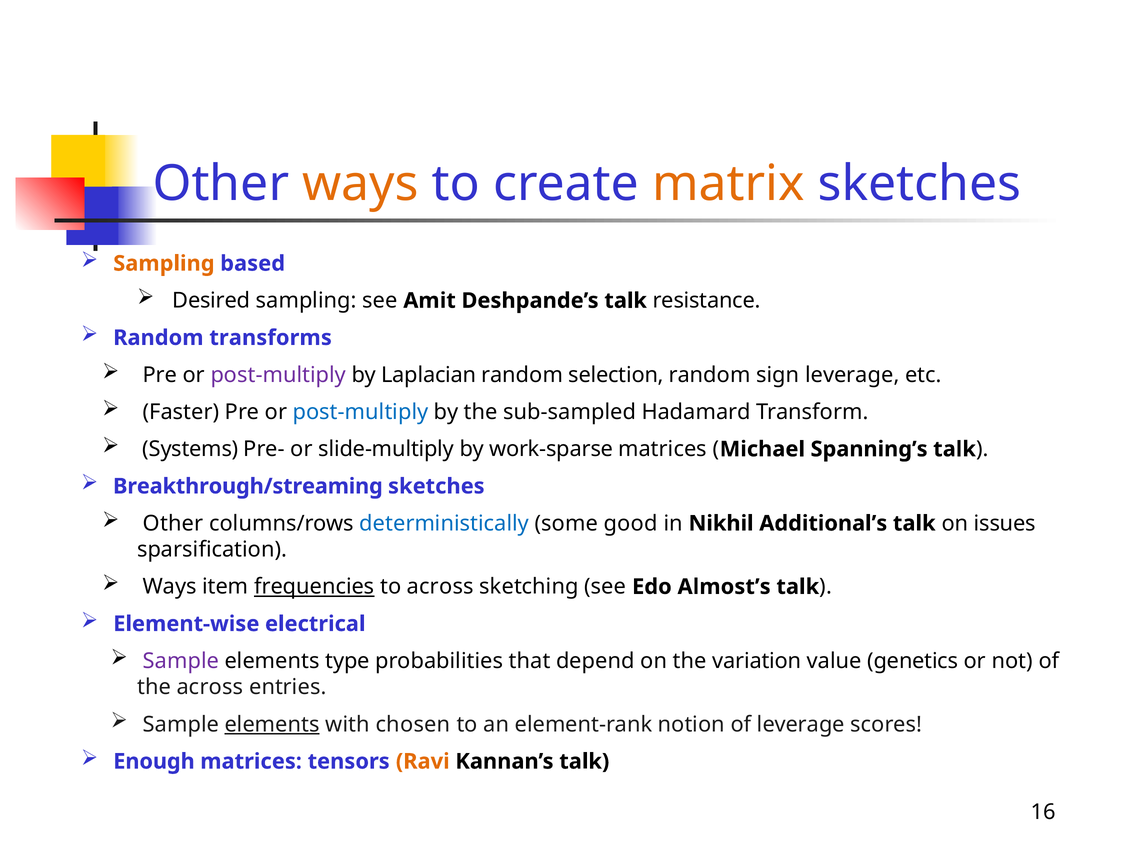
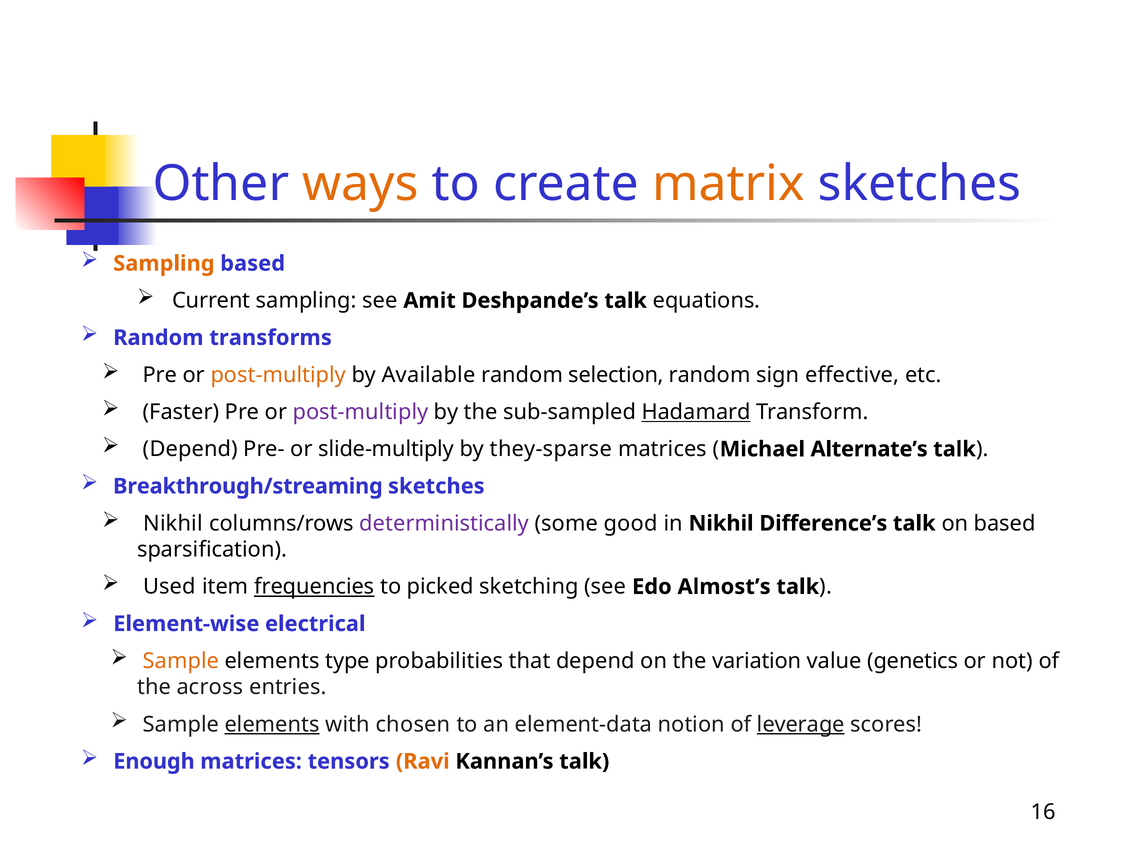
Desired: Desired -> Current (211, 301)
resistance: resistance -> equations (707, 301)
post-multiply colour: purple -> orange (278, 375)
Laplacian: Laplacian -> Available (429, 375)
sign leverage: leverage -> effective (852, 375)
post-multiply colour: blue -> purple (361, 412)
Hadamard underline: none -> present (696, 412)
Systems: Systems -> Depend (190, 449)
work-sparse: work-sparse -> they-sparse (551, 449)
Spanning’s: Spanning’s -> Alternate’s (869, 449)
Other: Other -> Nikhil (173, 524)
deterministically colour: blue -> purple (444, 524)
Additional’s: Additional’s -> Difference’s (823, 524)
on issues: issues -> based (1005, 524)
Ways: Ways -> Used (169, 587)
to across: across -> picked (440, 587)
Sample colour: purple -> orange (181, 661)
element-rank: element-rank -> element-data (584, 725)
leverage underline: none -> present (801, 725)
